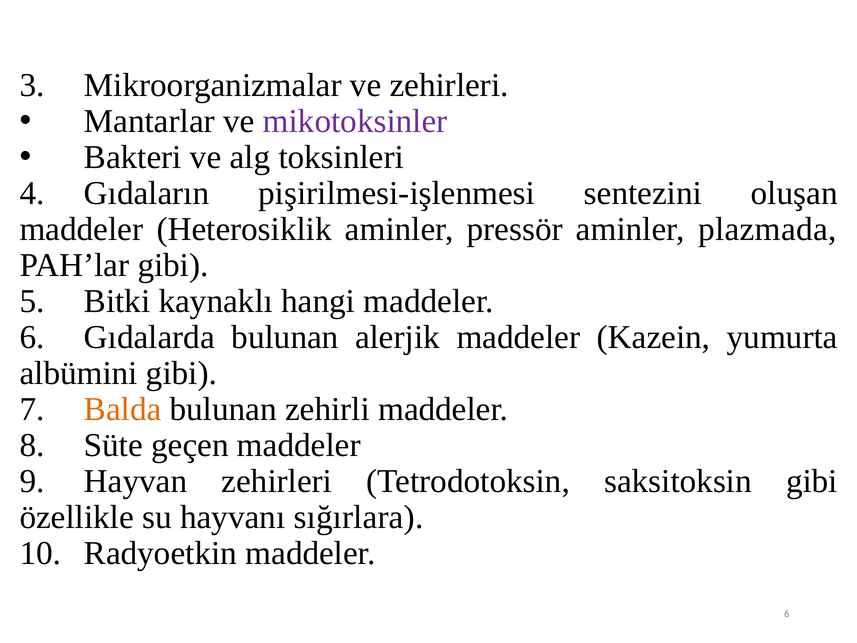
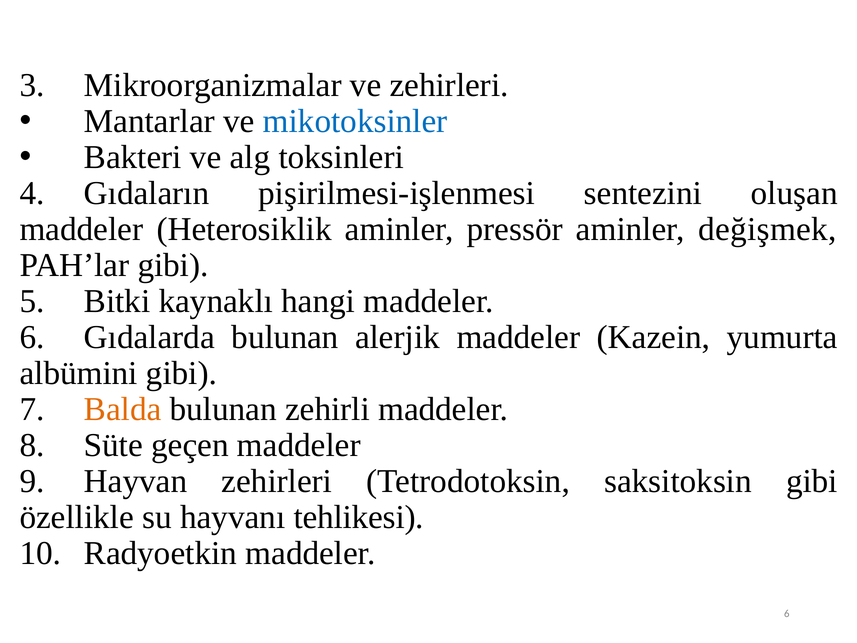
mikotoksinler colour: purple -> blue (355, 121)
plazmada: plazmada -> değişmek (767, 229)
sığırlara: sığırlara -> tehlikesi (359, 517)
